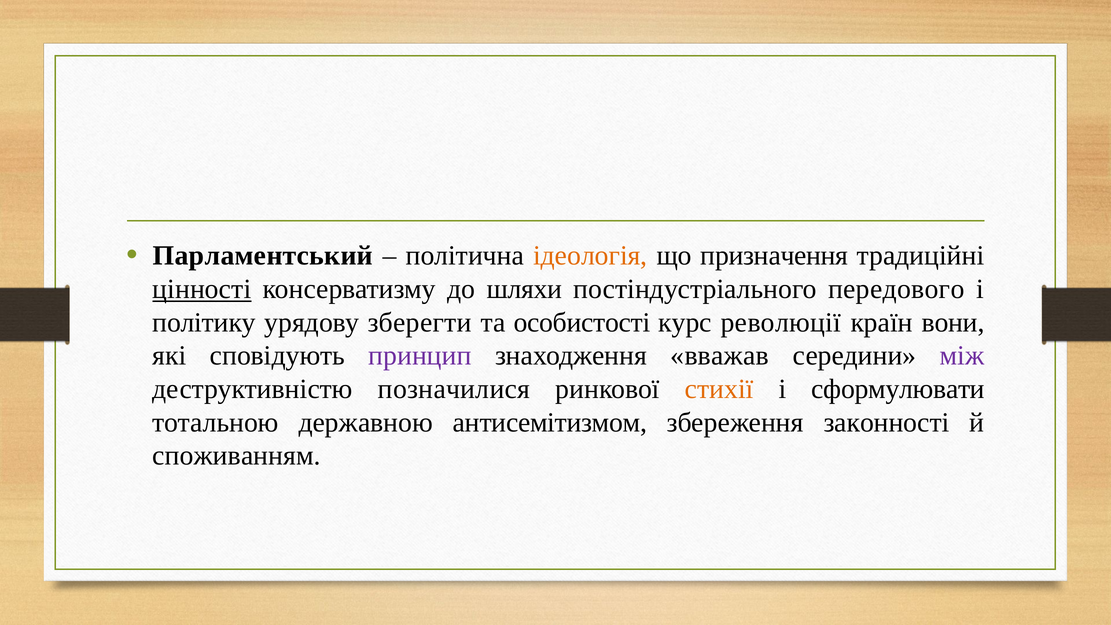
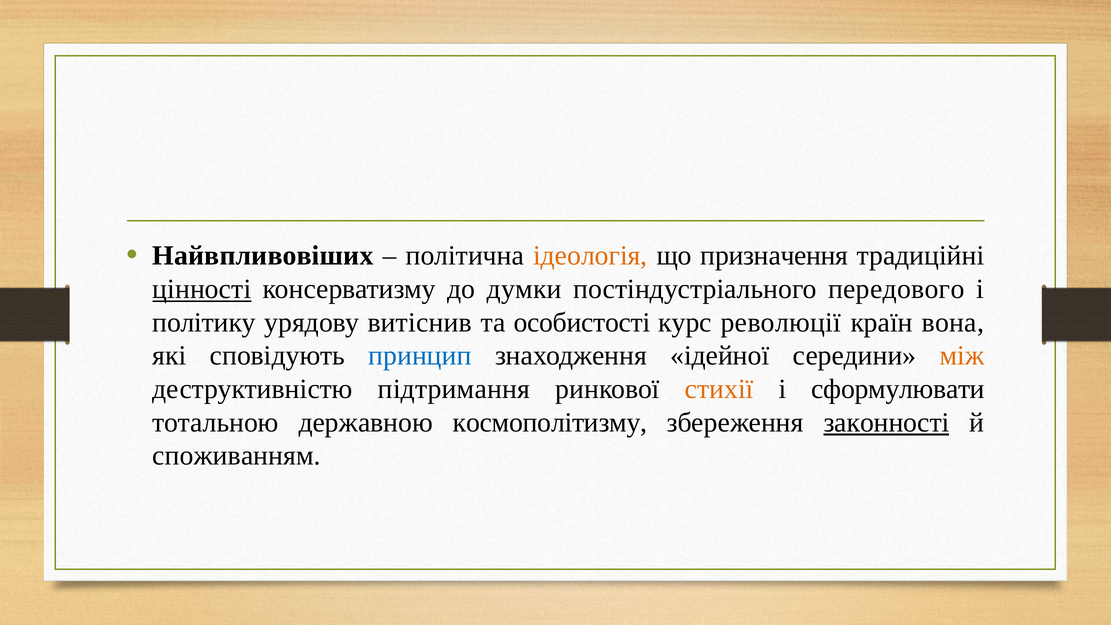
Парламентський: Парламентський -> Найвпливовіших (263, 256)
шляхи: шляхи -> думки (524, 289)
зберегти: зберегти -> витіснив (420, 322)
вони: вони -> вона (953, 322)
принцип colour: purple -> blue (420, 356)
вважав: вважав -> ідейної (720, 356)
між colour: purple -> orange (962, 356)
позначилися: позначилися -> підтримання (454, 389)
антисемітизмом: антисемітизмом -> космополітизму (550, 422)
законності underline: none -> present (886, 422)
